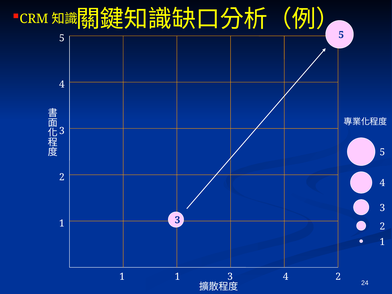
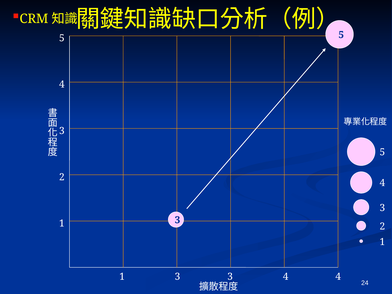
1: 1 -> 3 (177, 277)
4 2: 2 -> 4 (338, 277)
